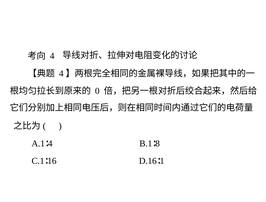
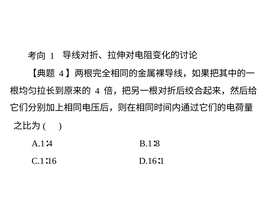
4: 4 -> 1 (52, 56)
0: 0 -> 4 (97, 91)
